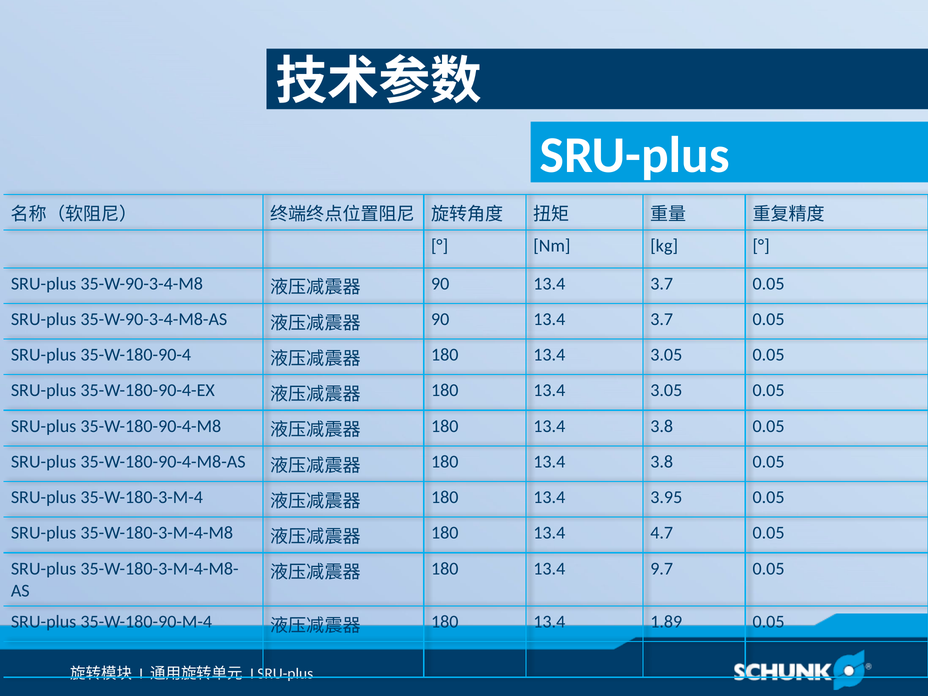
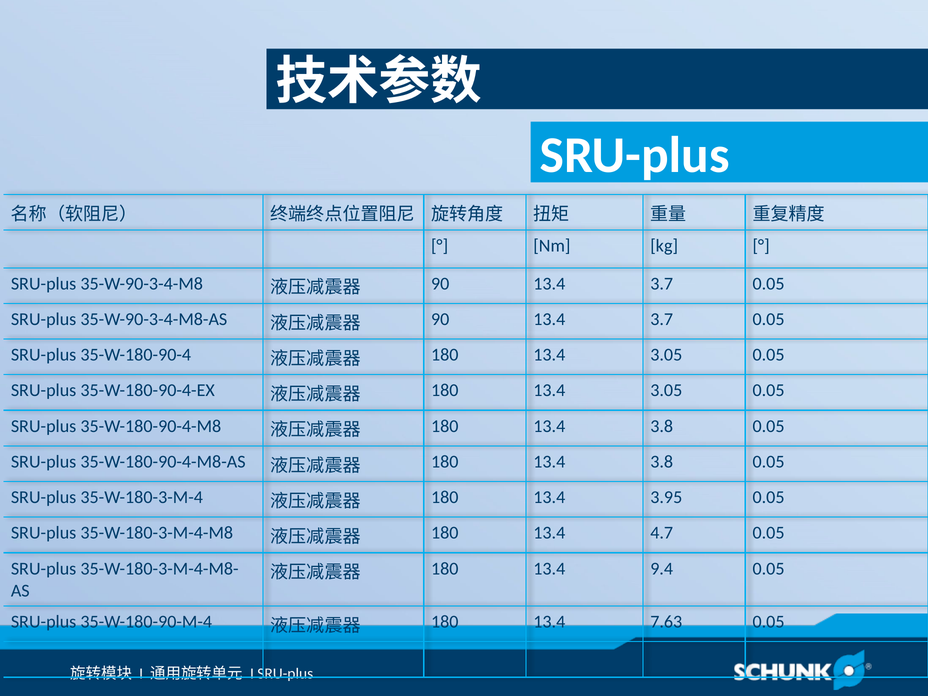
9.7: 9.7 -> 9.4 (662, 569)
1.89: 1.89 -> 7.63 (666, 622)
